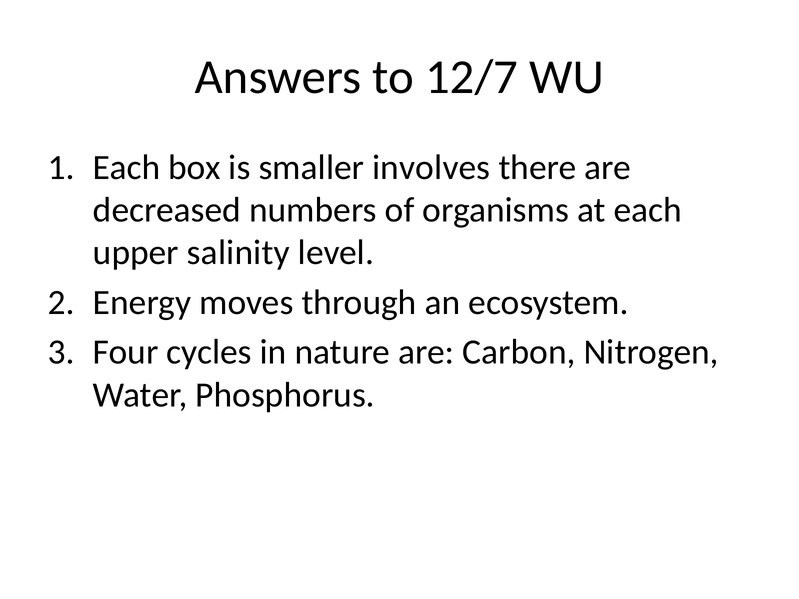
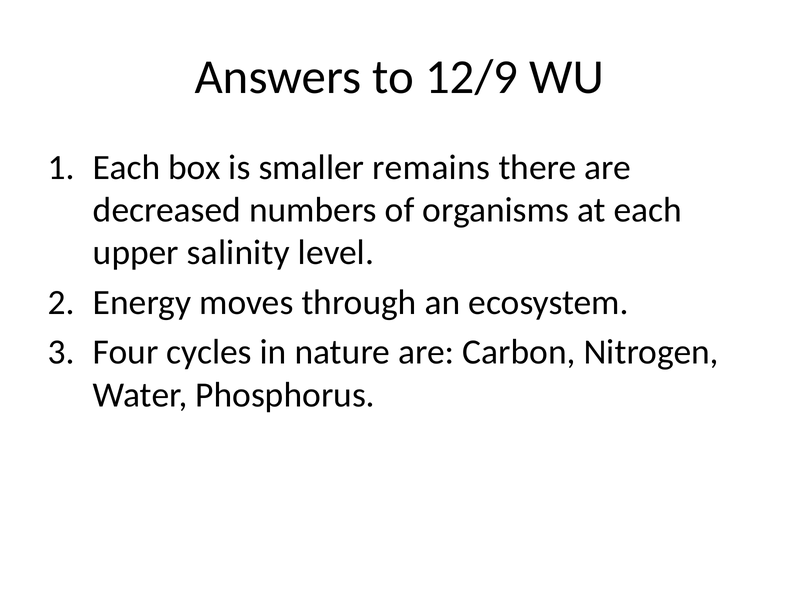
12/7: 12/7 -> 12/9 (472, 77)
involves: involves -> remains (431, 168)
